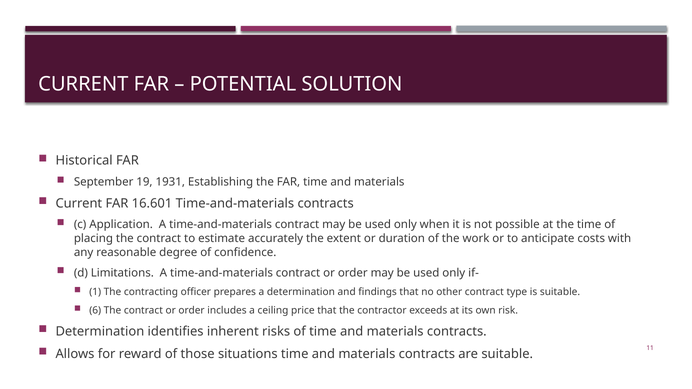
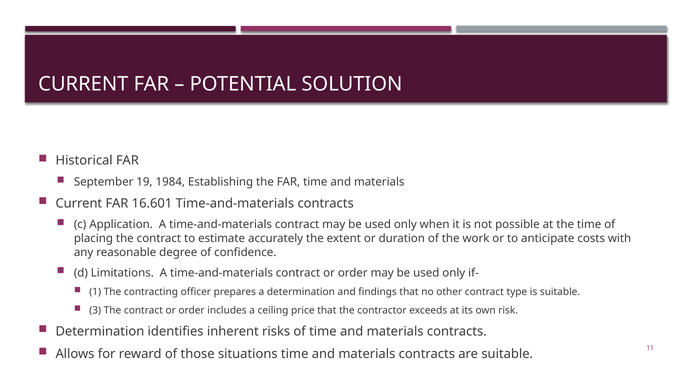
1931: 1931 -> 1984 (170, 182)
6: 6 -> 3 (95, 311)
